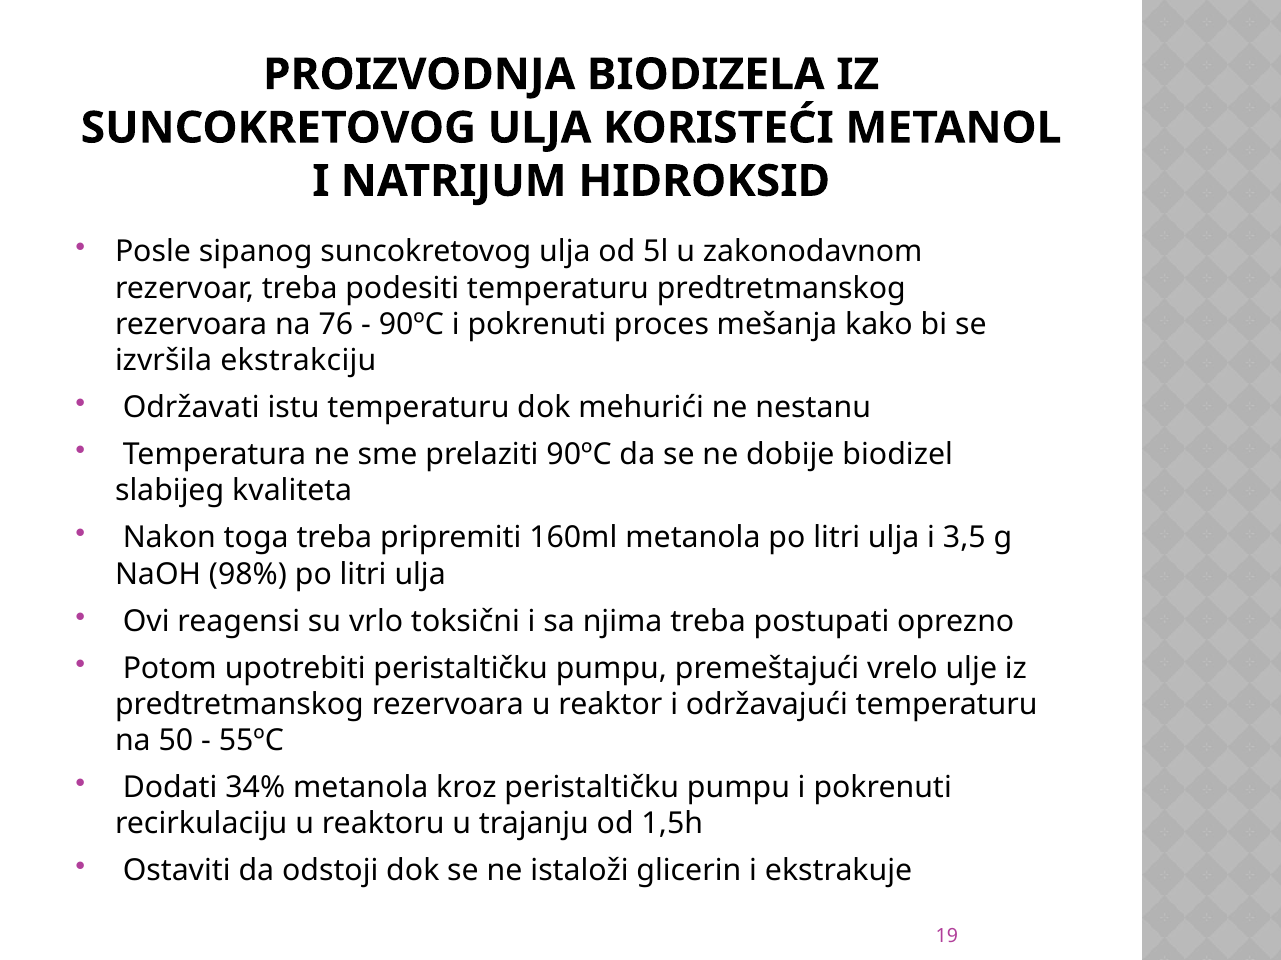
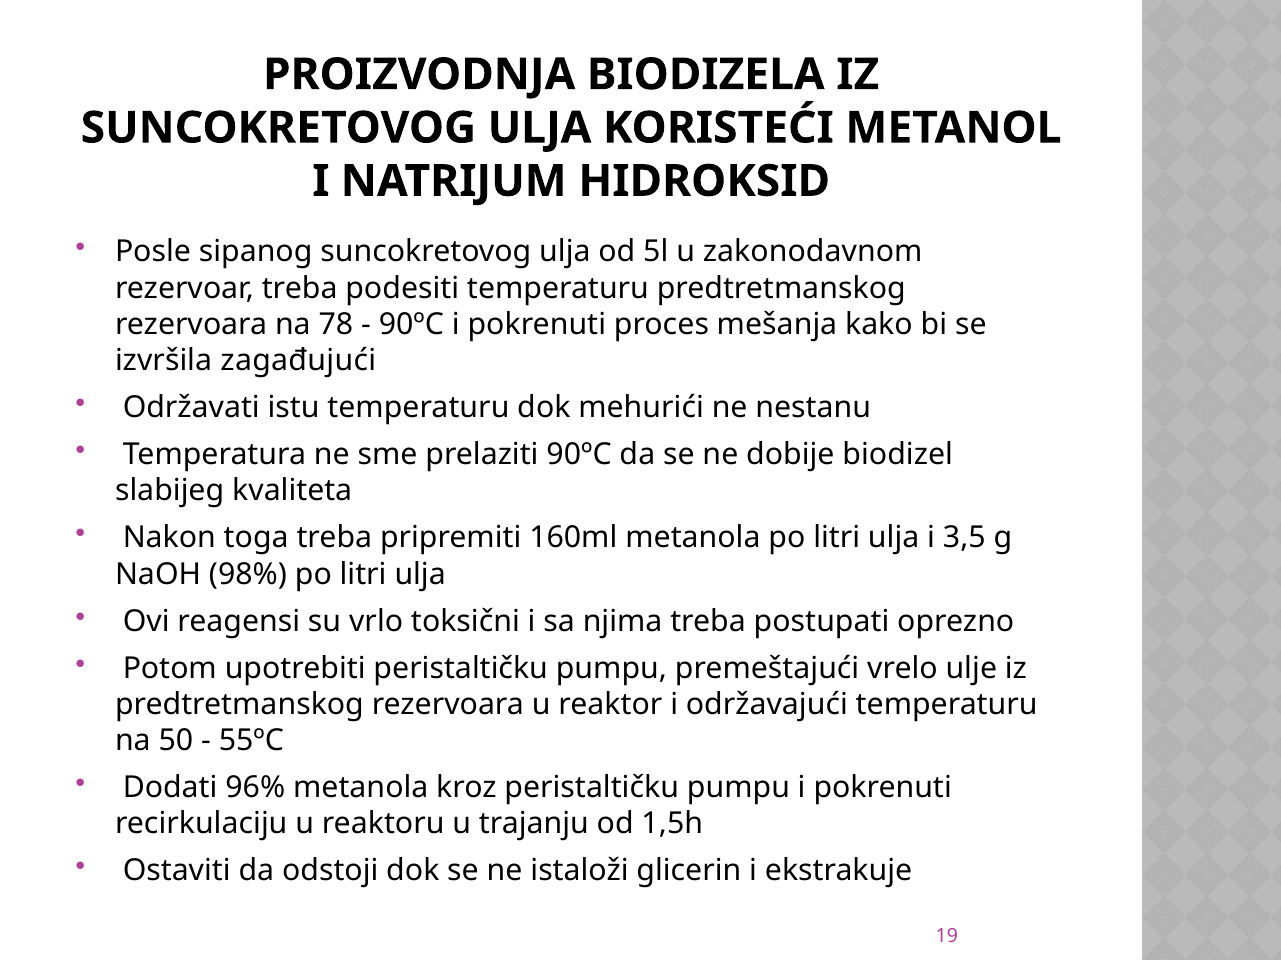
76: 76 -> 78 (336, 325)
ekstrakciju: ekstrakciju -> zagađujući (298, 361)
34%: 34% -> 96% (255, 788)
